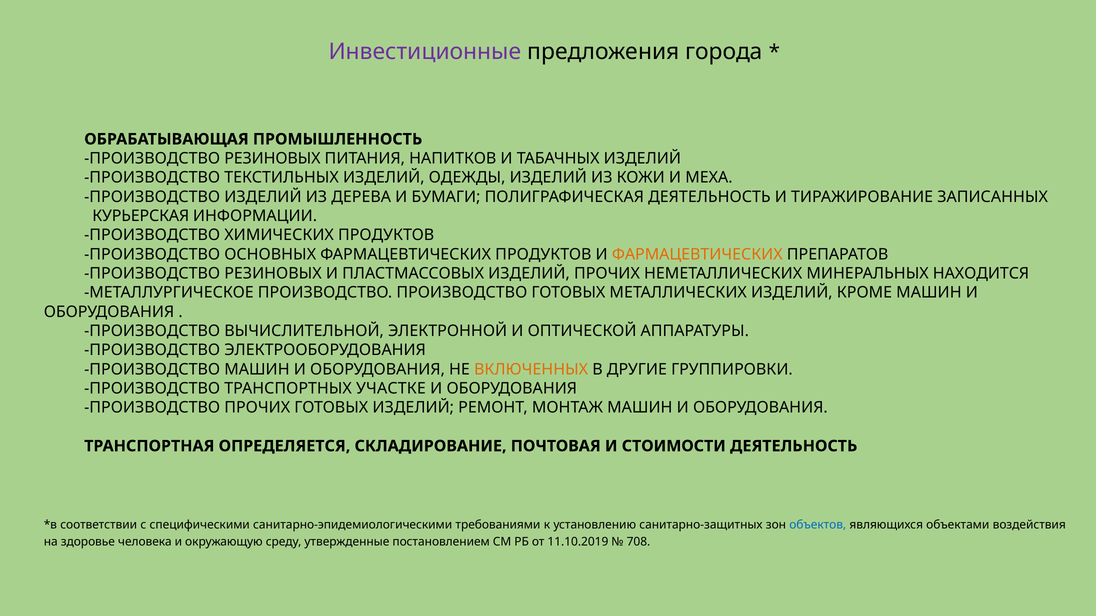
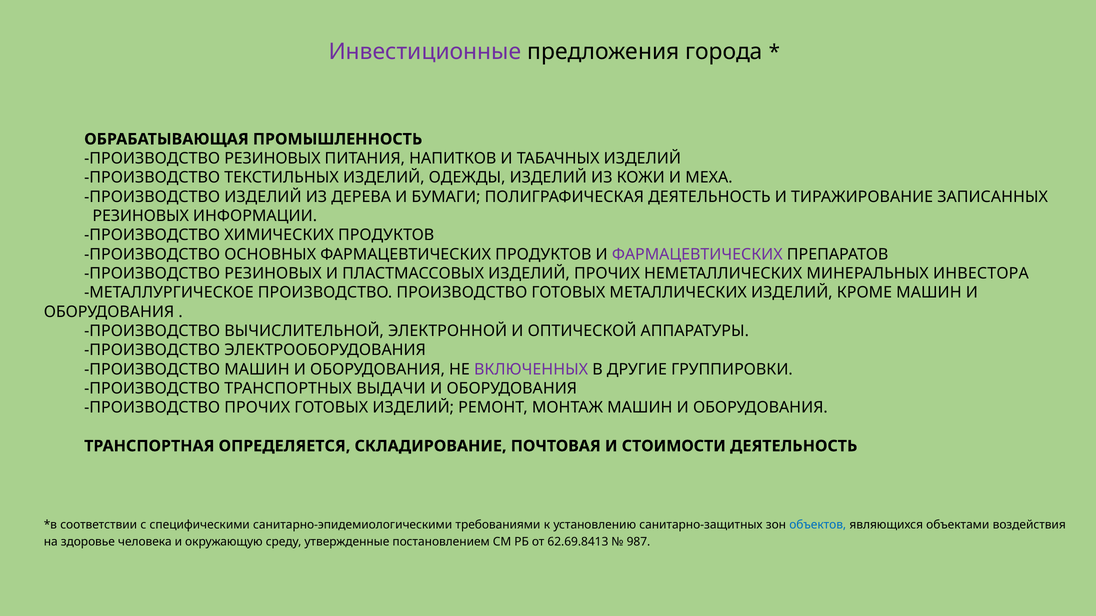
КУРЬЕРСКАЯ: КУРЬЕРСКАЯ -> РЕЗИНОВЫХ (141, 216)
ФАРМАЦЕВТИЧЕСКИХ colour: orange -> purple (697, 254)
НАХОДИТСЯ: НАХОДИТСЯ -> ИНВЕСТОРА (981, 274)
ВКЛЮЧЕННЫХ colour: orange -> purple (531, 370)
УЧАСТКЕ: УЧАСТКЕ -> ВЫДАЧИ (391, 389)
11.10.2019: 11.10.2019 -> 62.69.8413 (578, 542)
708: 708 -> 987 (639, 542)
